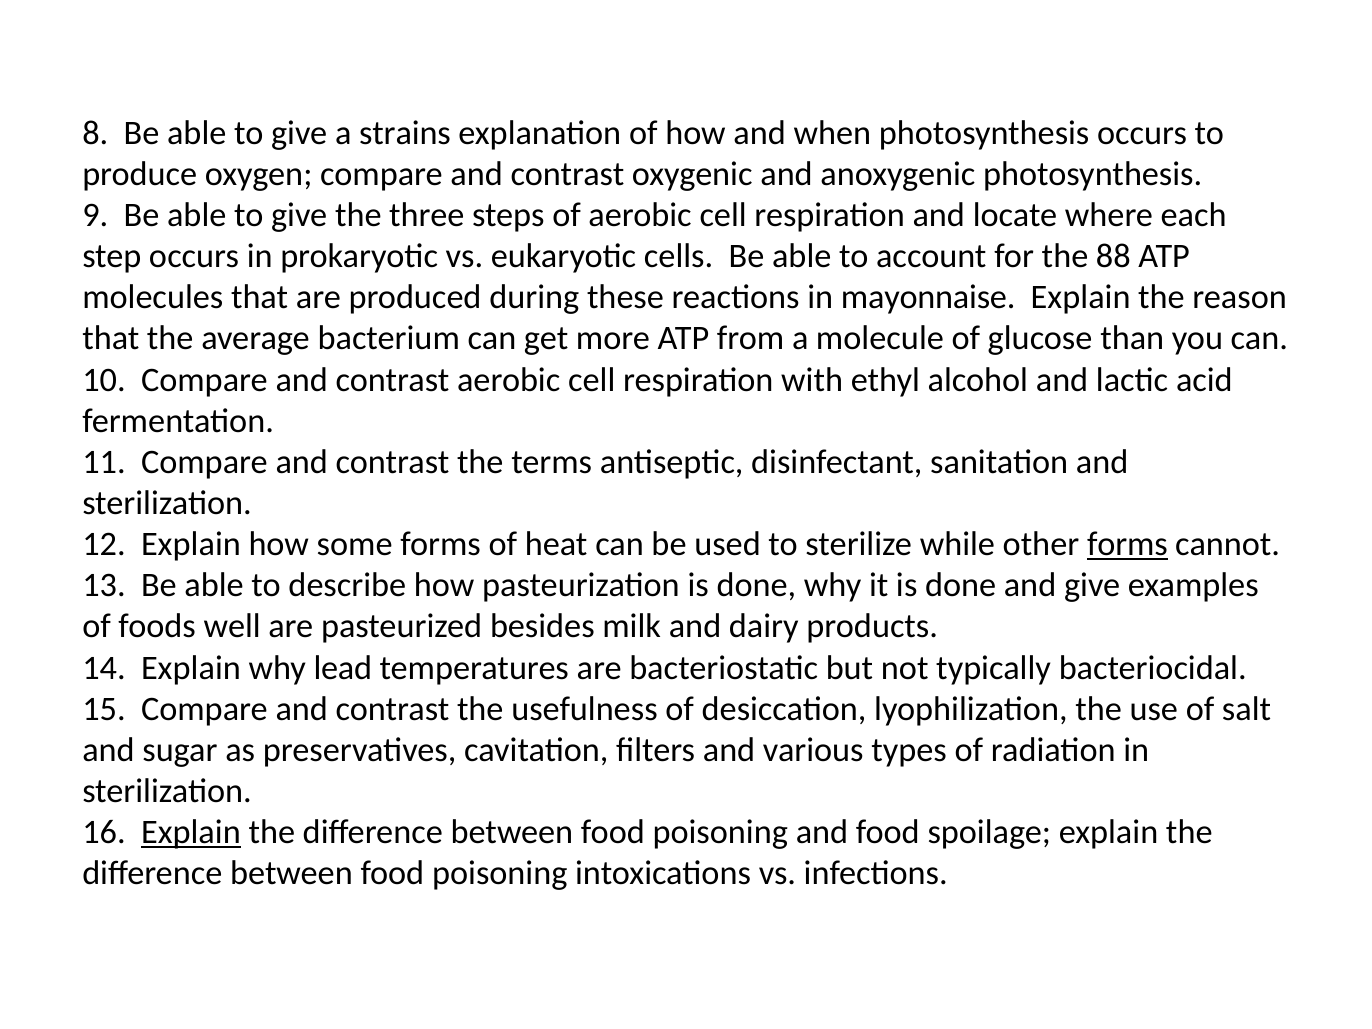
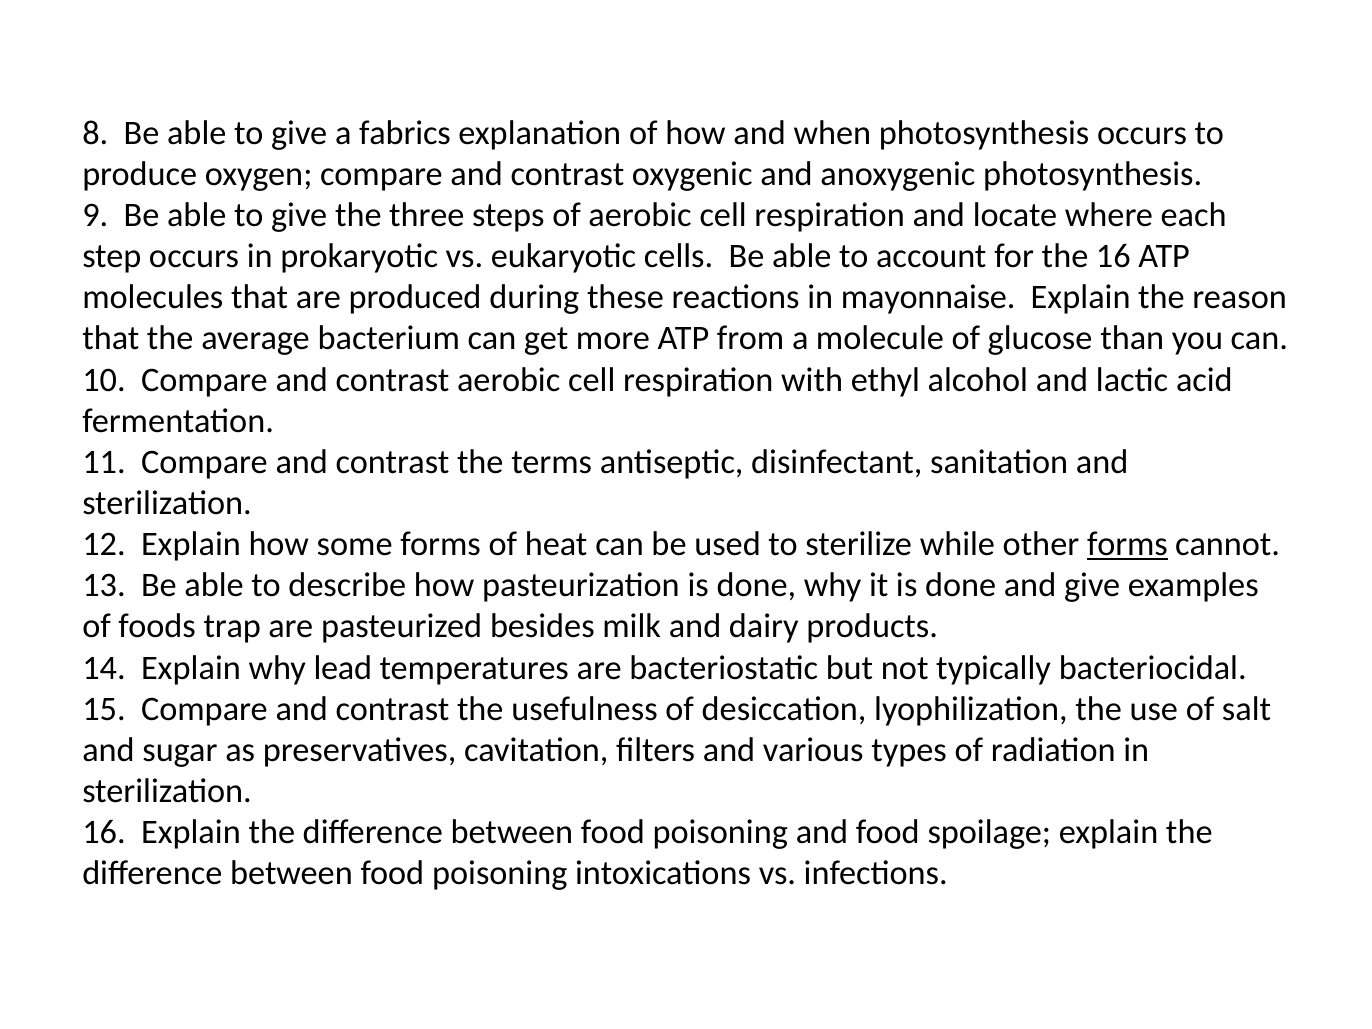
strains: strains -> fabrics (405, 133)
the 88: 88 -> 16 (1113, 256)
well: well -> trap (232, 627)
Explain underline: present -> none (191, 832)
